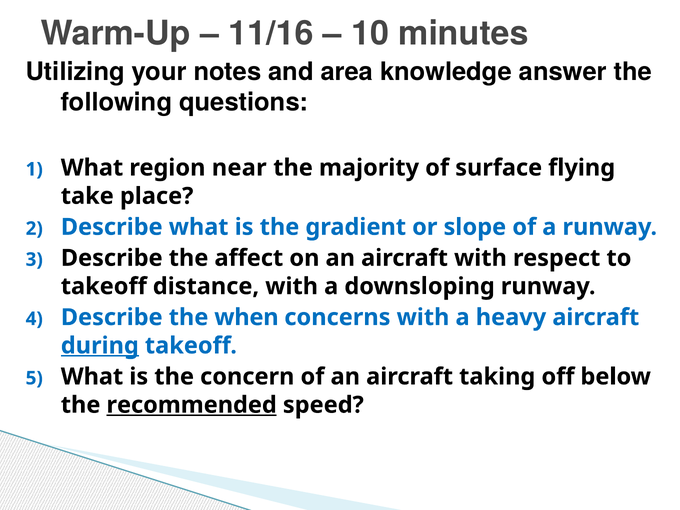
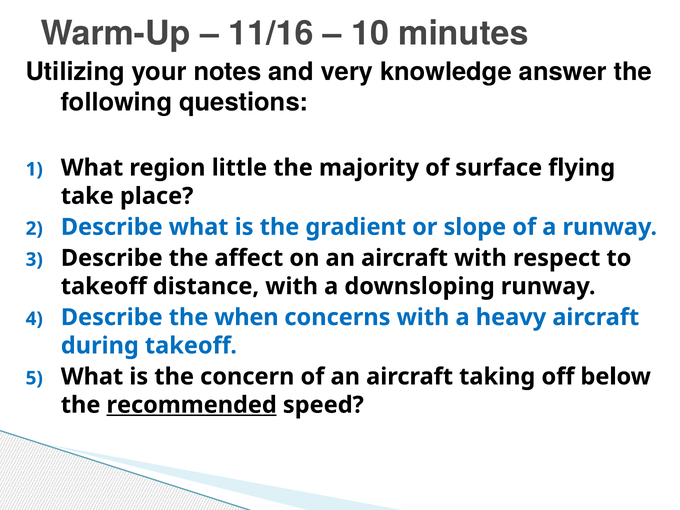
area: area -> very (347, 72)
near: near -> little (239, 168)
during underline: present -> none (100, 346)
